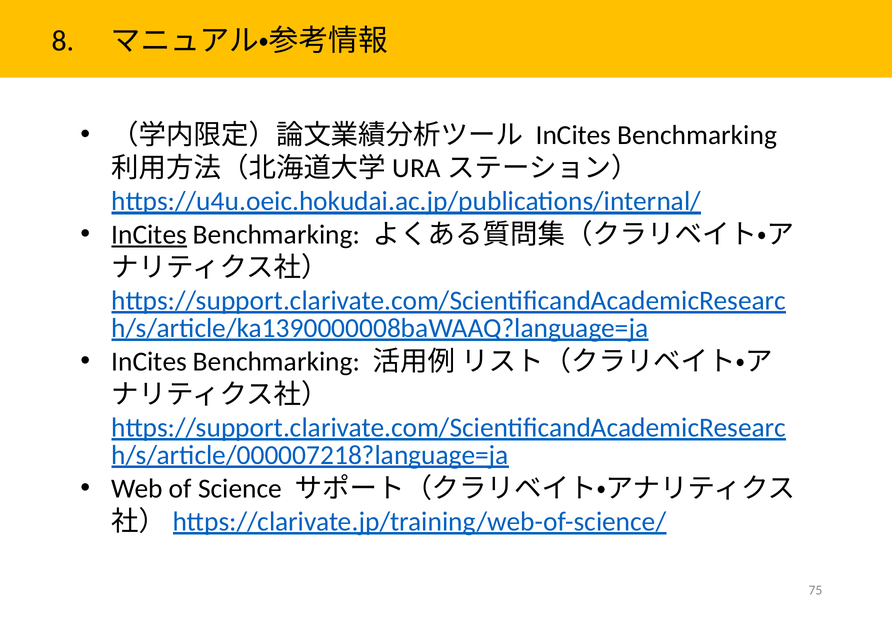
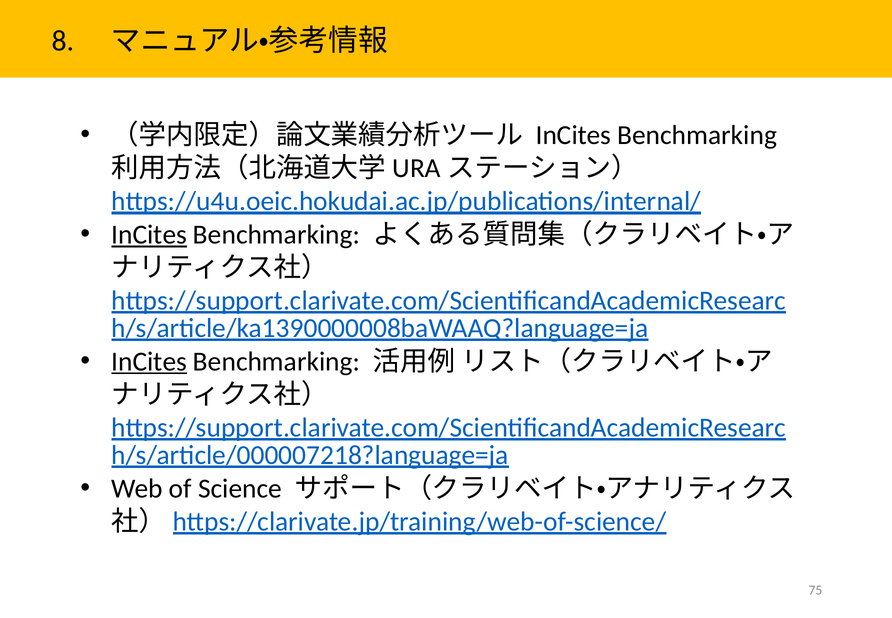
InCites underline: none -> present (149, 361)
